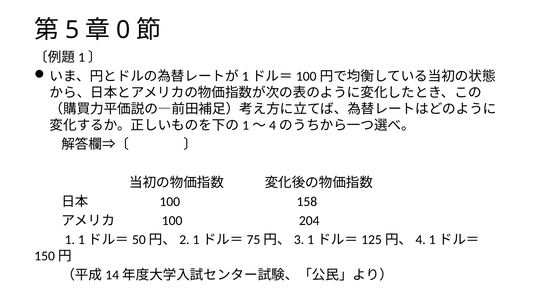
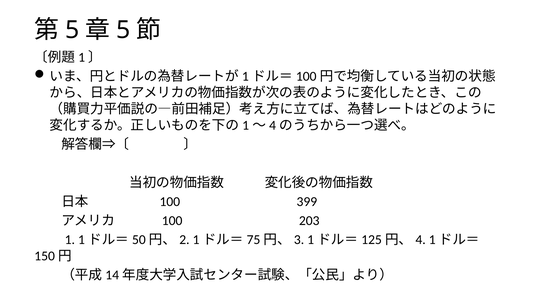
0: 0 -> 5 (123, 30)
158: 158 -> 399 (307, 202)
204: 204 -> 203 (309, 221)
